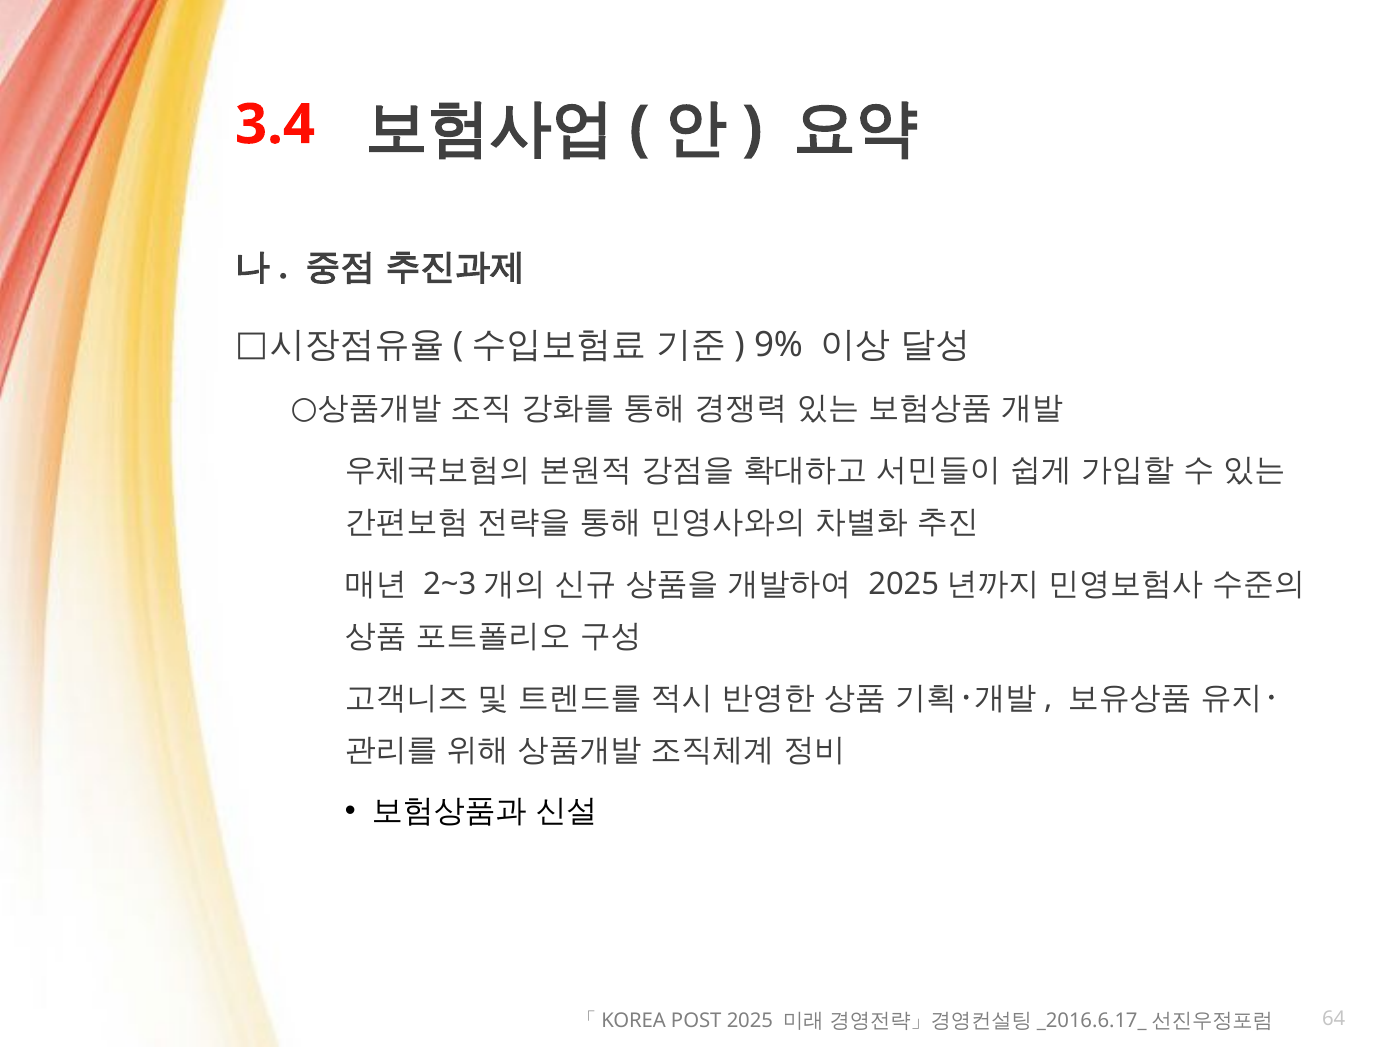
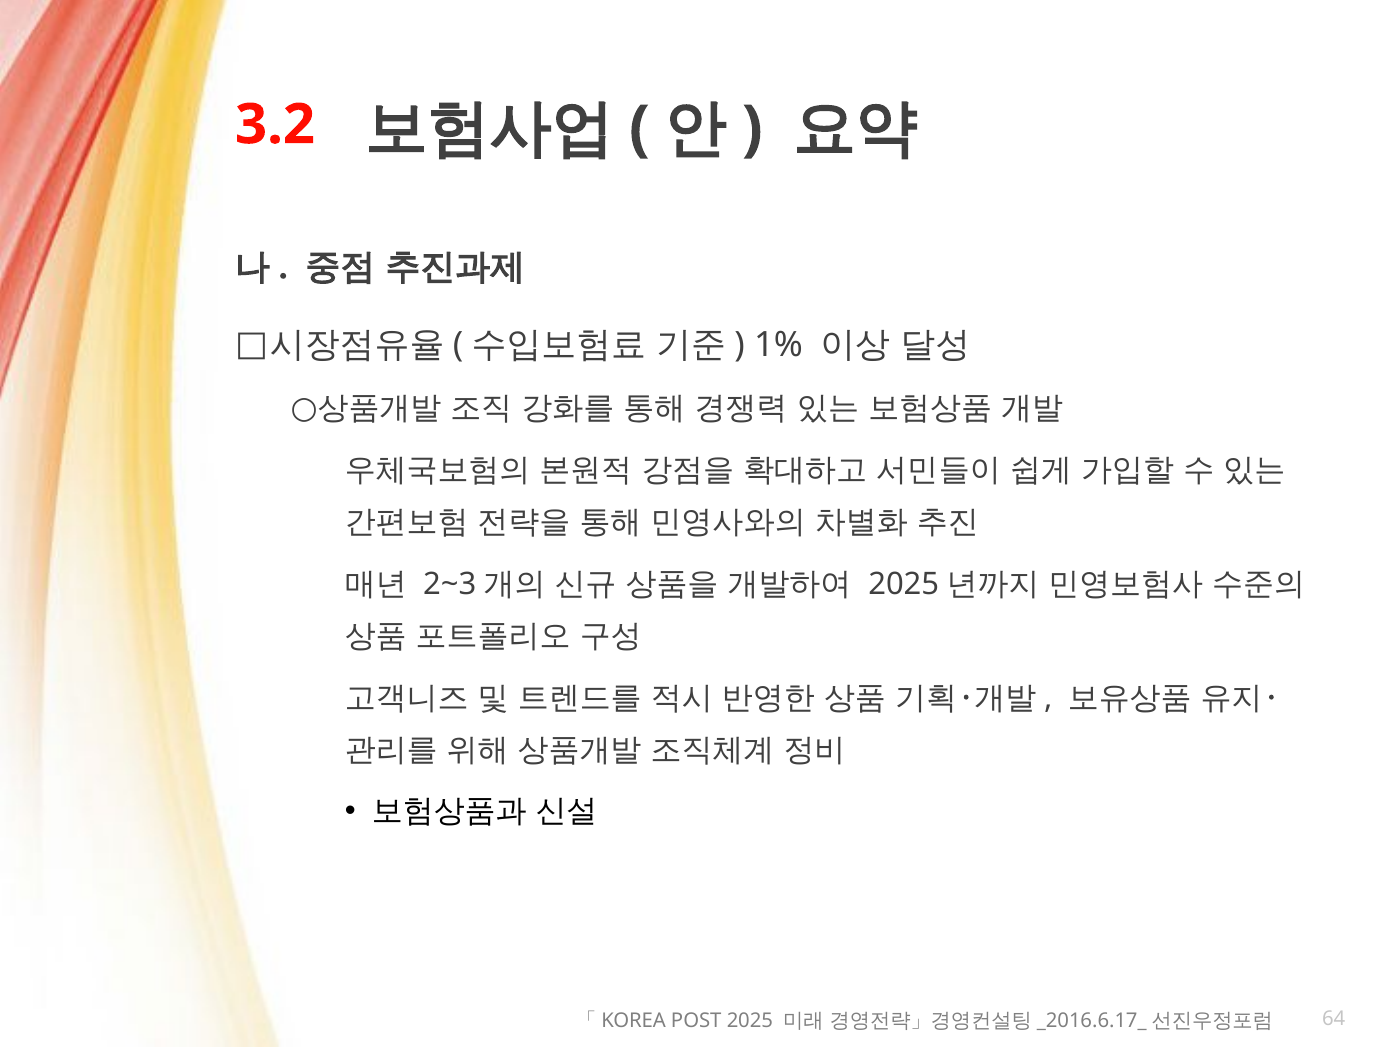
3.4: 3.4 -> 3.2 (275, 125)
9%: 9% -> 1% (778, 345)
